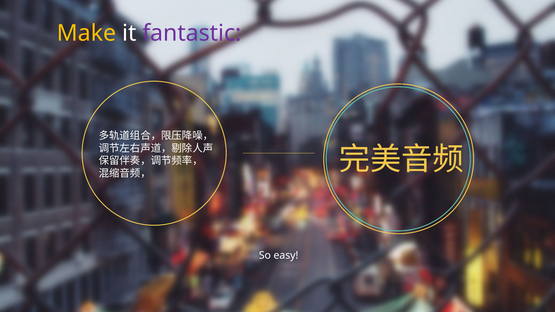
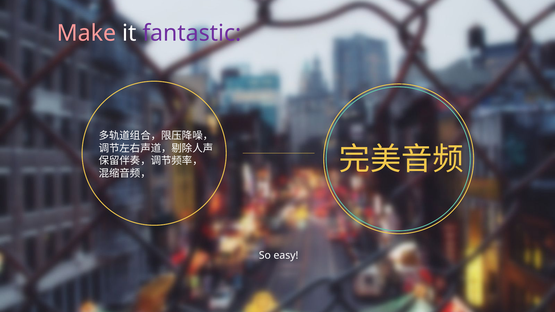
Make colour: yellow -> pink (87, 33)
